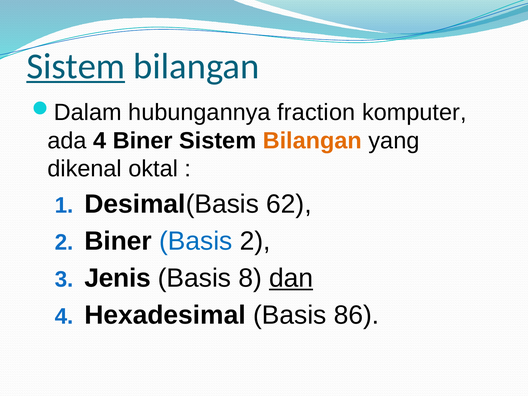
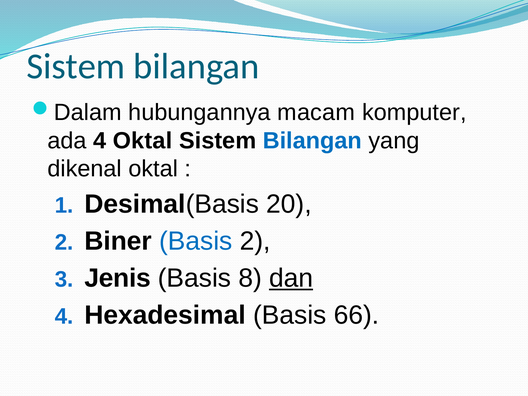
Sistem underline: present -> none (76, 66)
fraction: fraction -> macam (316, 112)
4 Biner: Biner -> Oktal (143, 141)
Bilangan colour: orange -> blue (312, 141)
62: 62 -> 20 (289, 204)
86: 86 -> 66 (356, 315)
